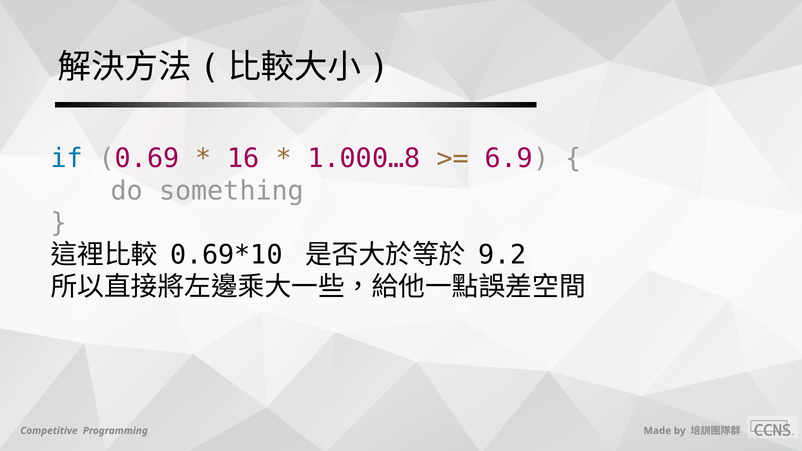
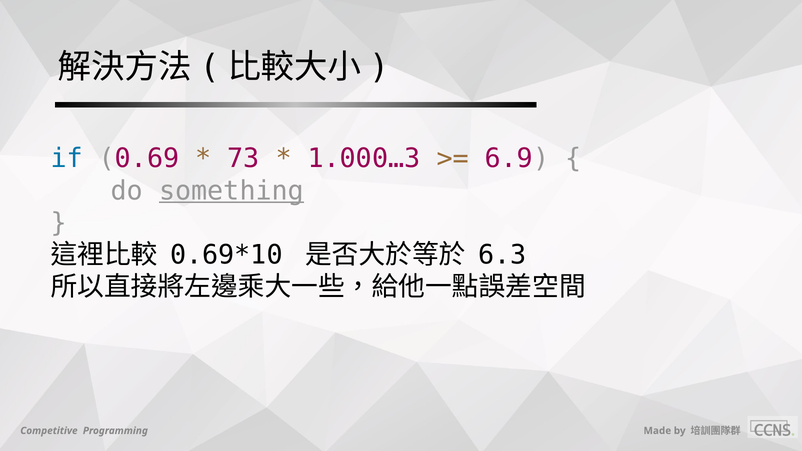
16: 16 -> 73 (243, 159)
1.000…8: 1.000…8 -> 1.000…3 (364, 159)
something underline: none -> present (231, 191)
9.2: 9.2 -> 6.3 (502, 255)
